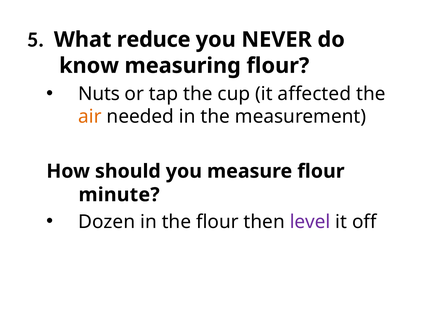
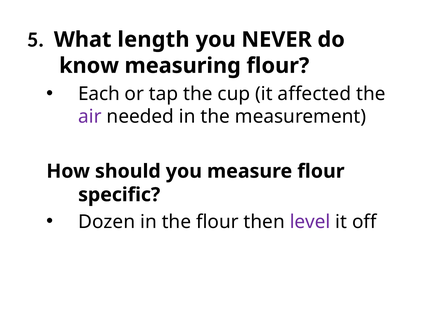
reduce: reduce -> length (153, 40)
Nuts: Nuts -> Each (99, 94)
air colour: orange -> purple (90, 117)
minute: minute -> specific (119, 195)
